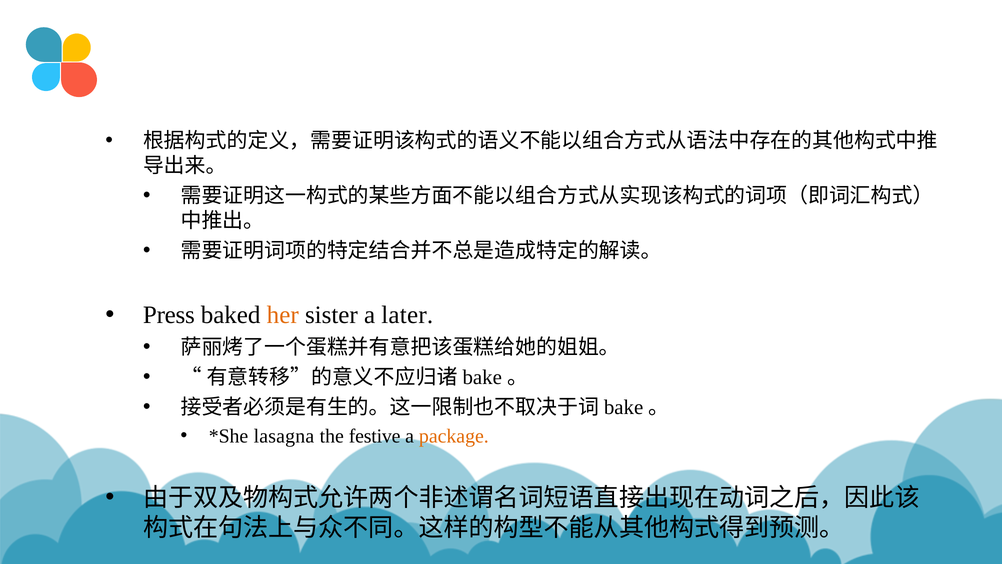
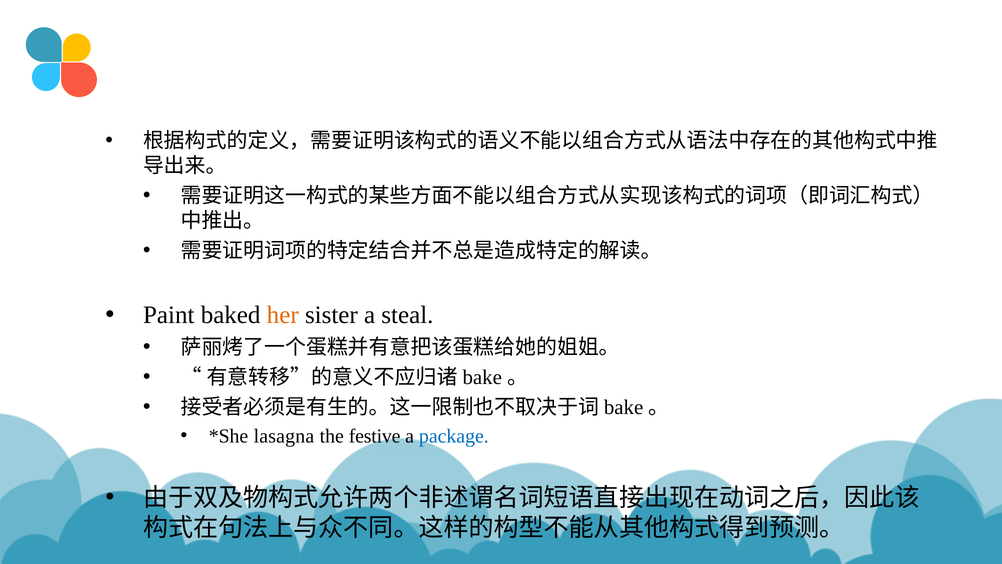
Press: Press -> Paint (169, 315)
later: later -> steal (407, 315)
package colour: orange -> blue (454, 436)
